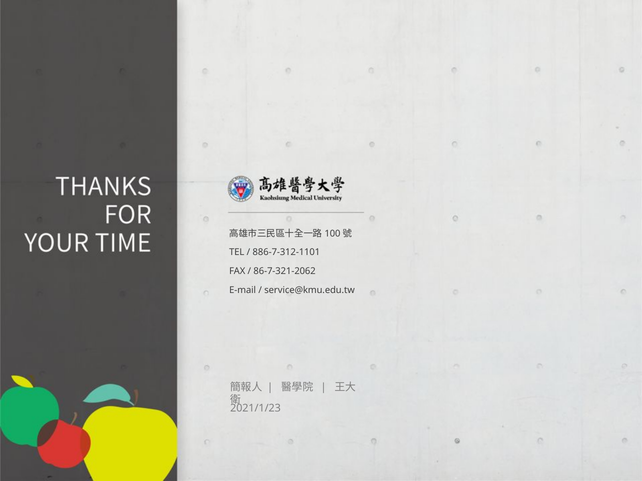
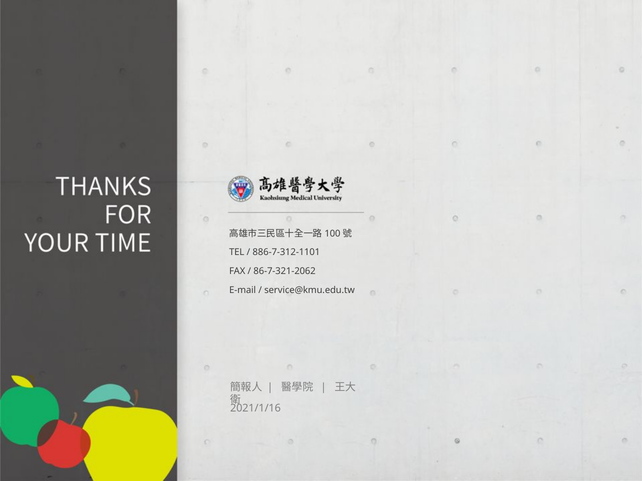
2021/1/23: 2021/1/23 -> 2021/1/16 (255, 409)
